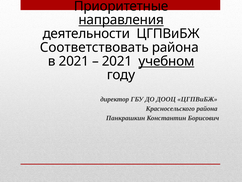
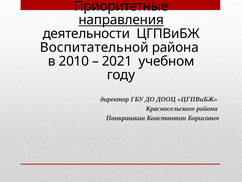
Соответствовать: Соответствовать -> Воспитательной (94, 47)
в 2021: 2021 -> 2010 (74, 61)
учебном underline: present -> none (167, 61)
